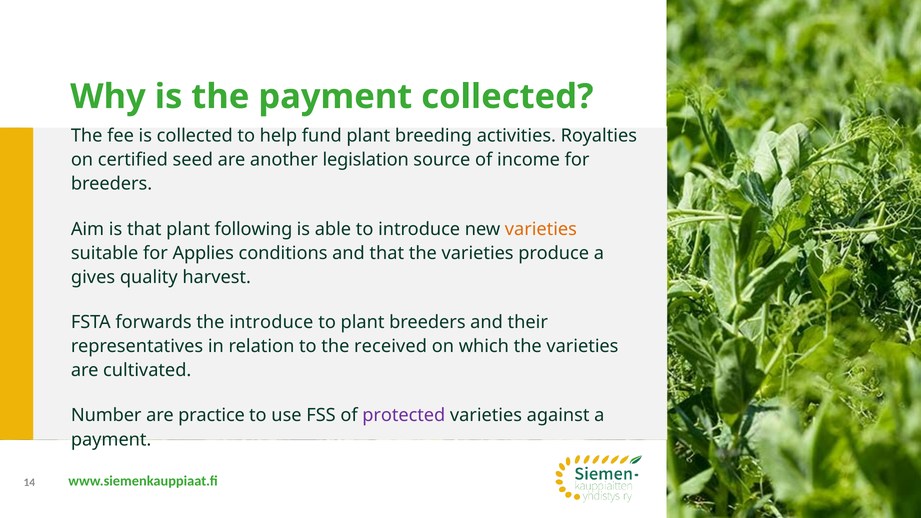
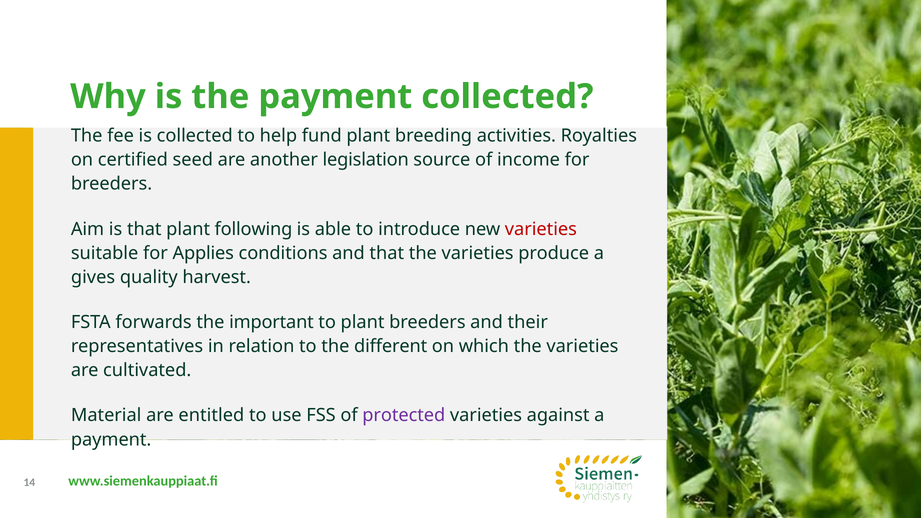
varieties colour: orange -> red (541, 229)
the introduce: introduce -> important (271, 322)
received: received -> different (391, 346)
Number: Number -> Material (106, 416)
practice: practice -> entitled (211, 416)
